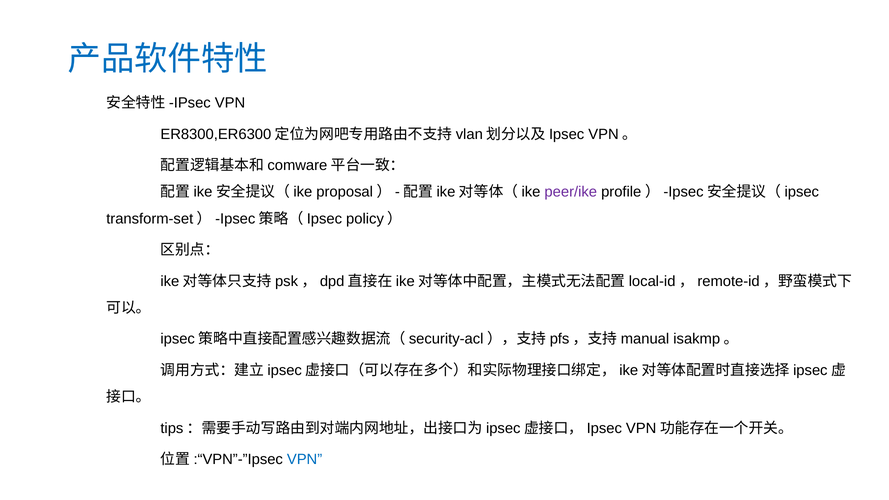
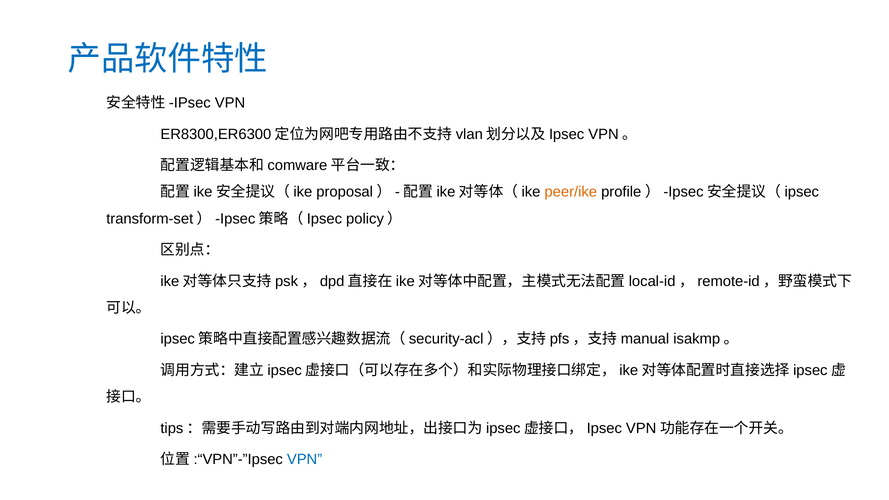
peer/ike colour: purple -> orange (571, 192)
